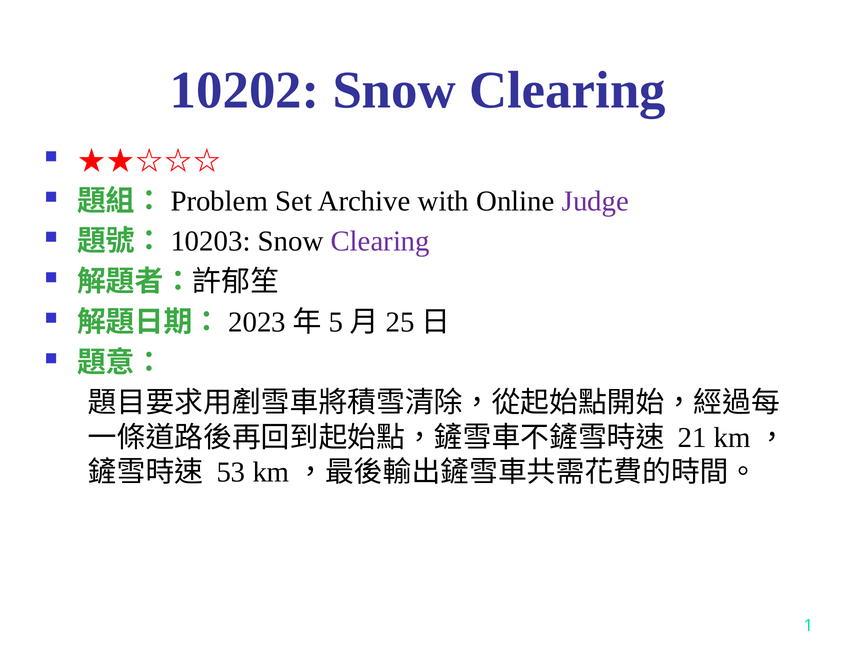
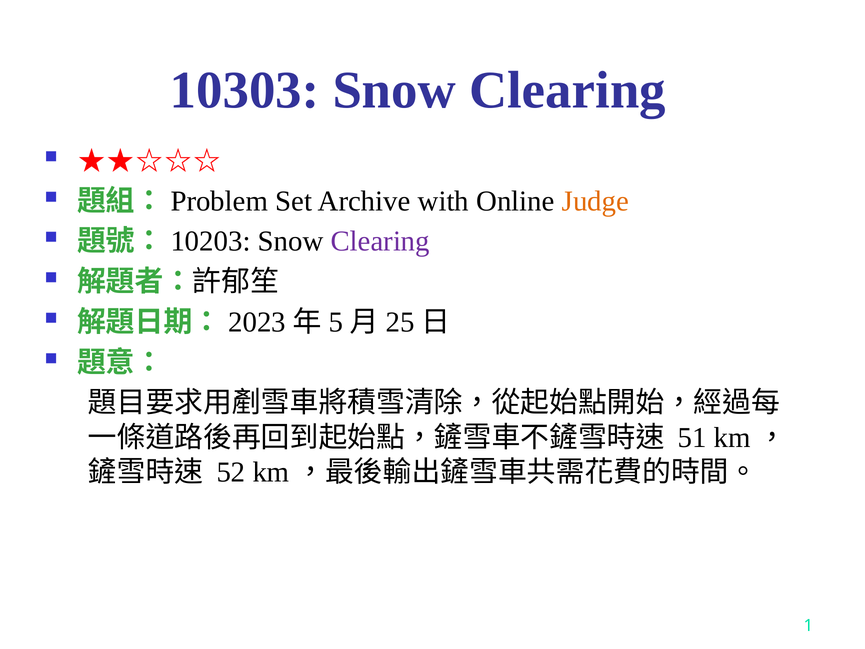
10202: 10202 -> 10303 (245, 90)
Judge colour: purple -> orange (595, 201)
21: 21 -> 51 (692, 437)
53: 53 -> 52 (231, 472)
